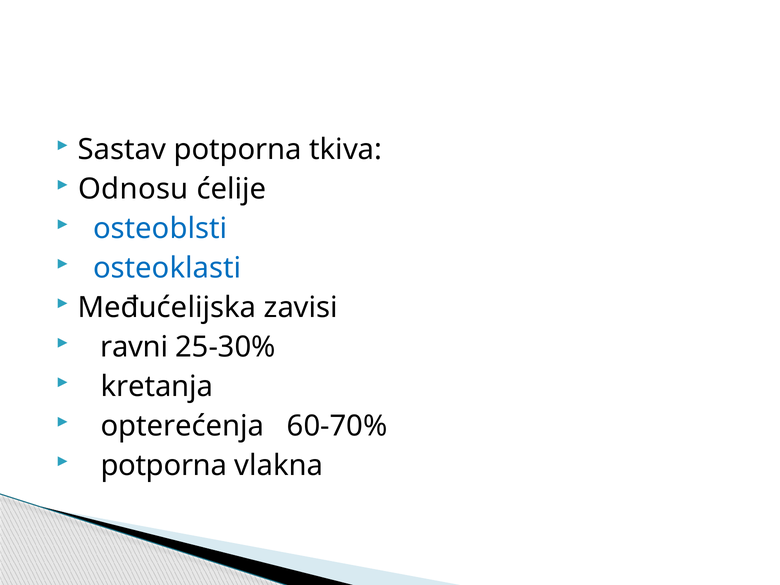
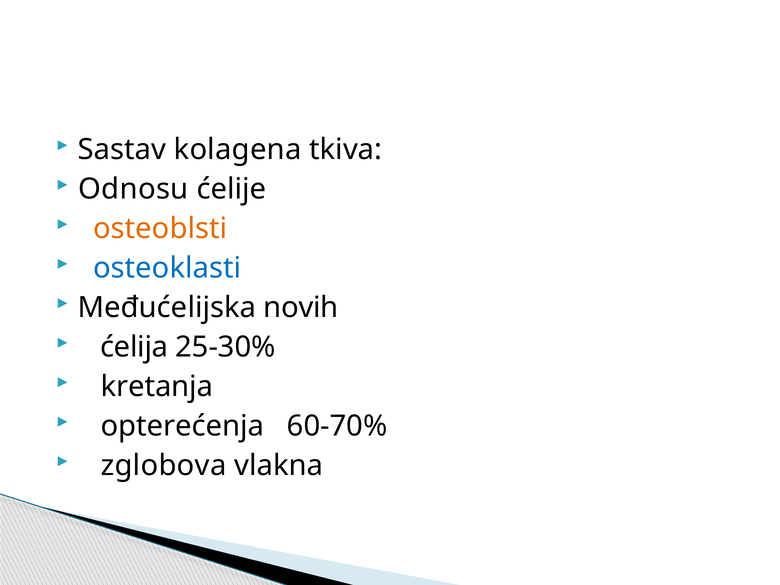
Sastav potporna: potporna -> kolagena (238, 150)
osteoblsti colour: blue -> orange (160, 229)
zavisi: zavisi -> novih (301, 308)
ravni: ravni -> ćelija (134, 347)
potporna: potporna -> zglobova (164, 465)
